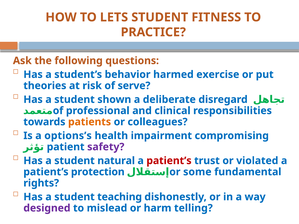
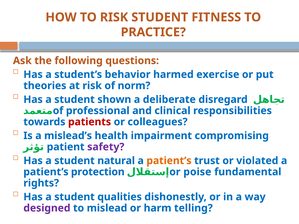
TO LETS: LETS -> RISK (114, 17)
serve: serve -> norm (134, 86)
patients colour: orange -> red (90, 122)
options’s: options’s -> mislead’s (68, 136)
patient’s colour: red -> orange (169, 161)
some: some -> poise (197, 172)
teaching: teaching -> qualities (120, 197)
